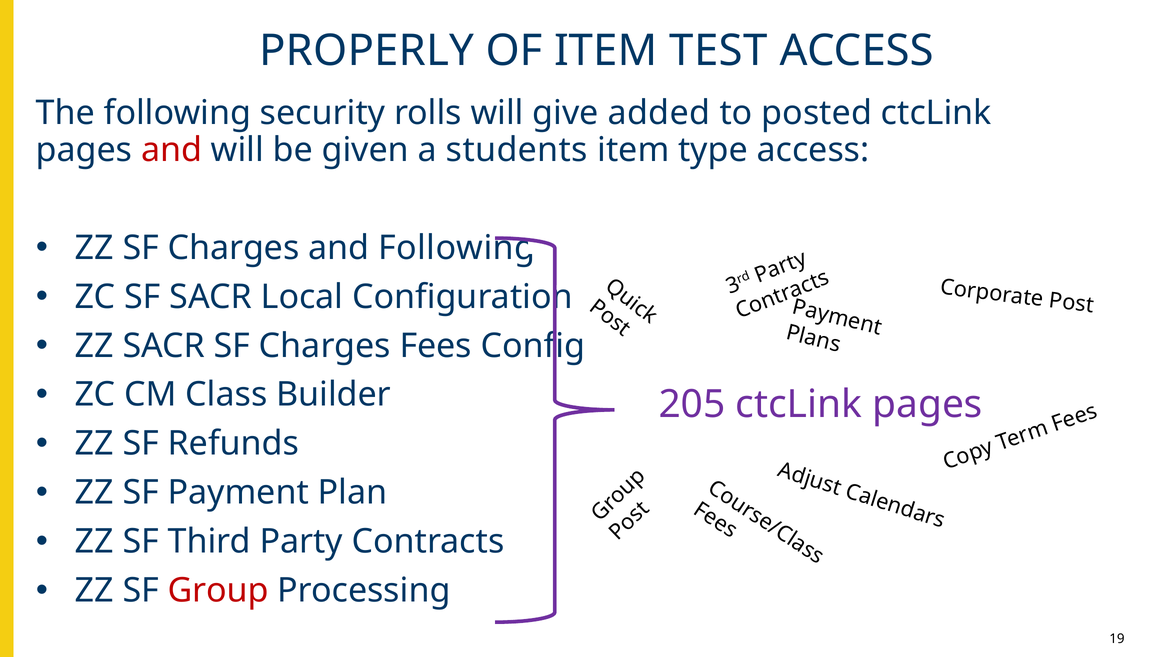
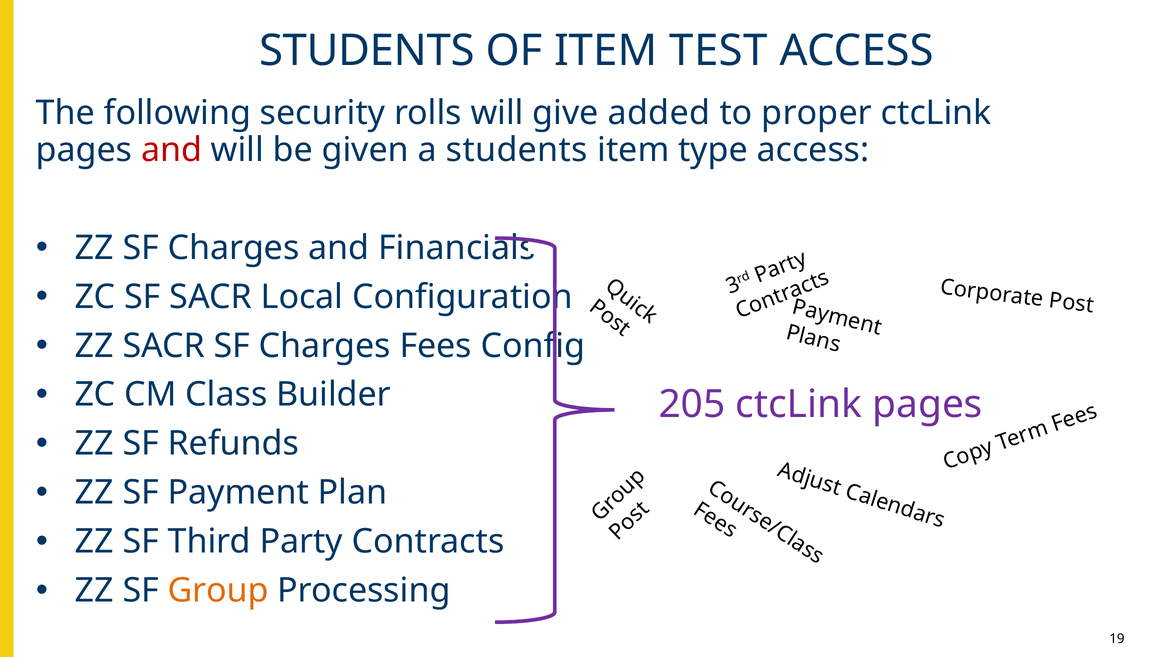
PROPERLY: PROPERLY -> STUDENTS (367, 51)
posted: posted -> proper (817, 113)
and Following: Following -> Financials (457, 248)
Group colour: red -> orange (218, 591)
